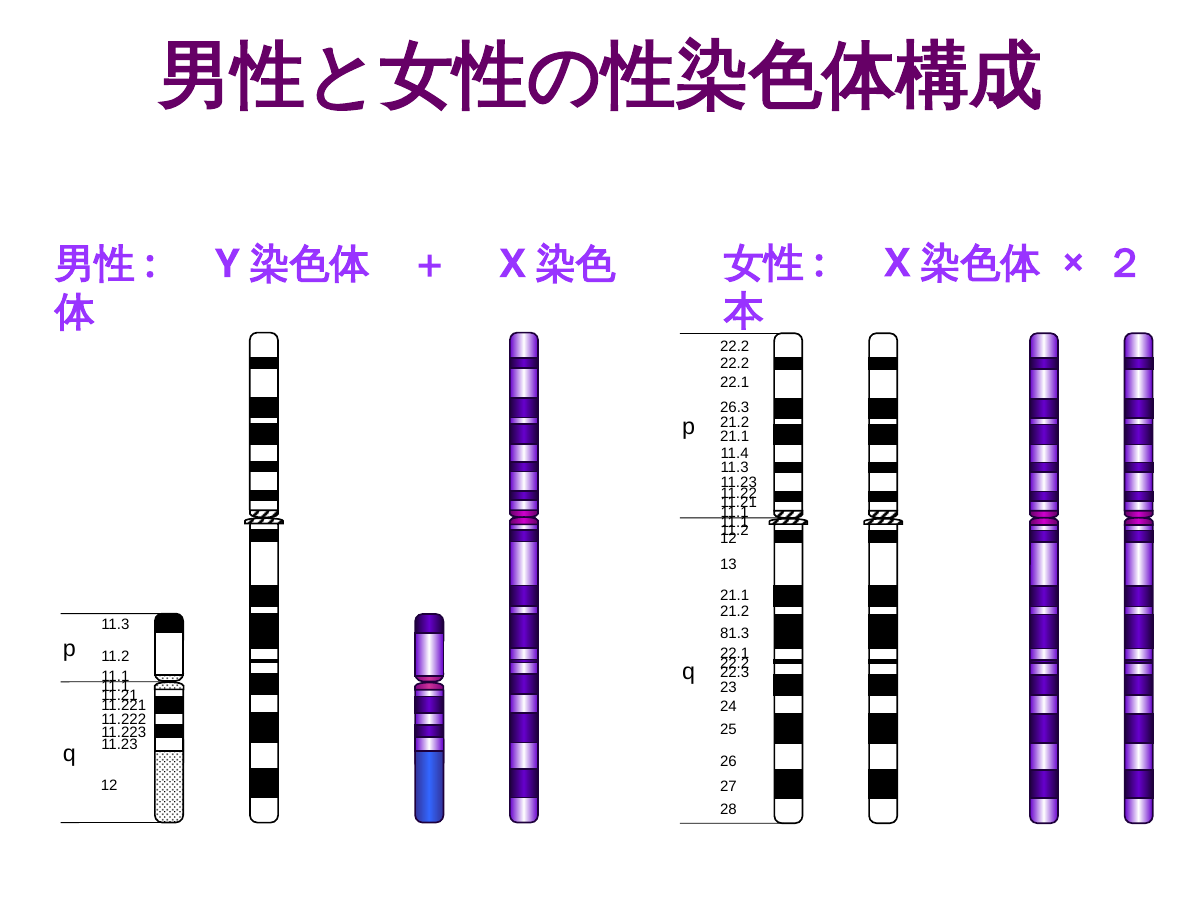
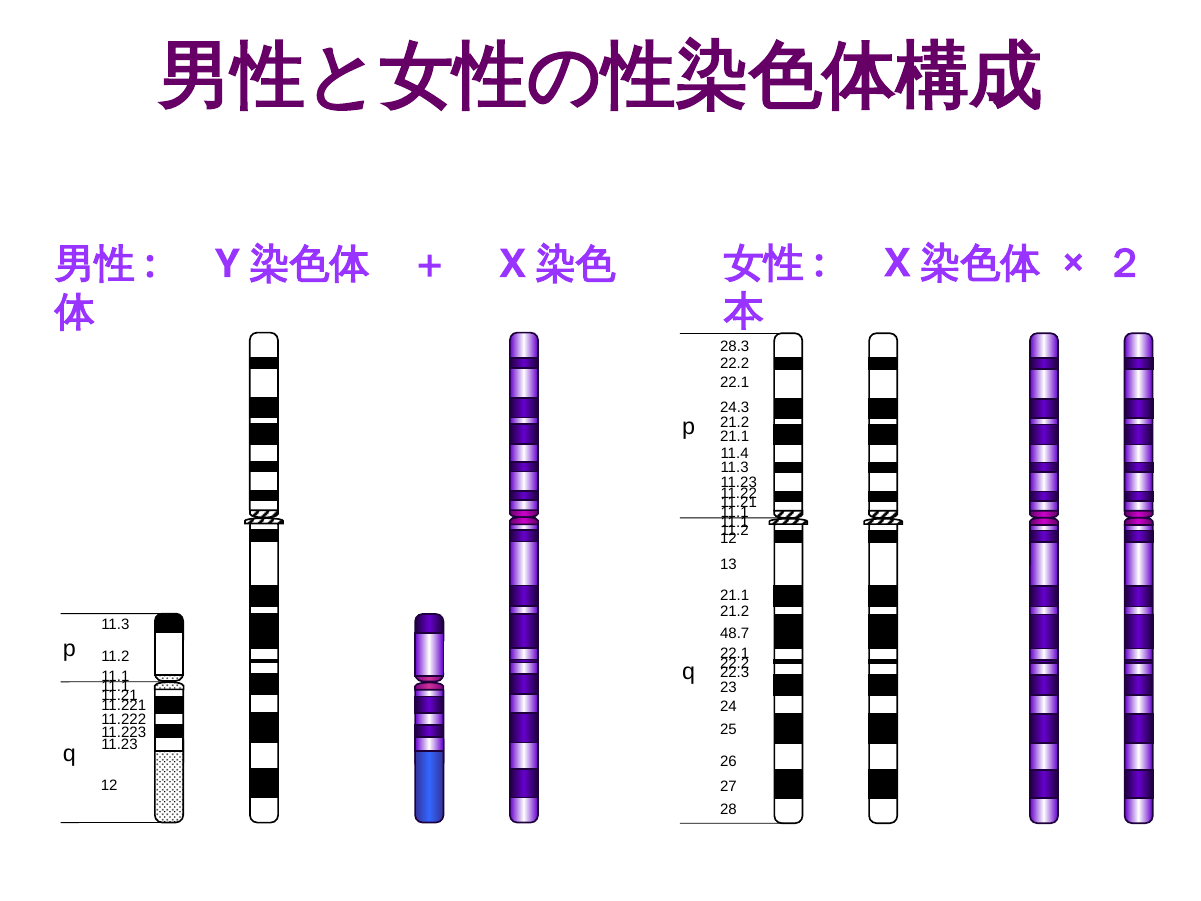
22.2: 22.2 -> 28.3 (735, 346)
26.3: 26.3 -> 24.3 (735, 408)
81.3: 81.3 -> 48.7 (735, 633)
